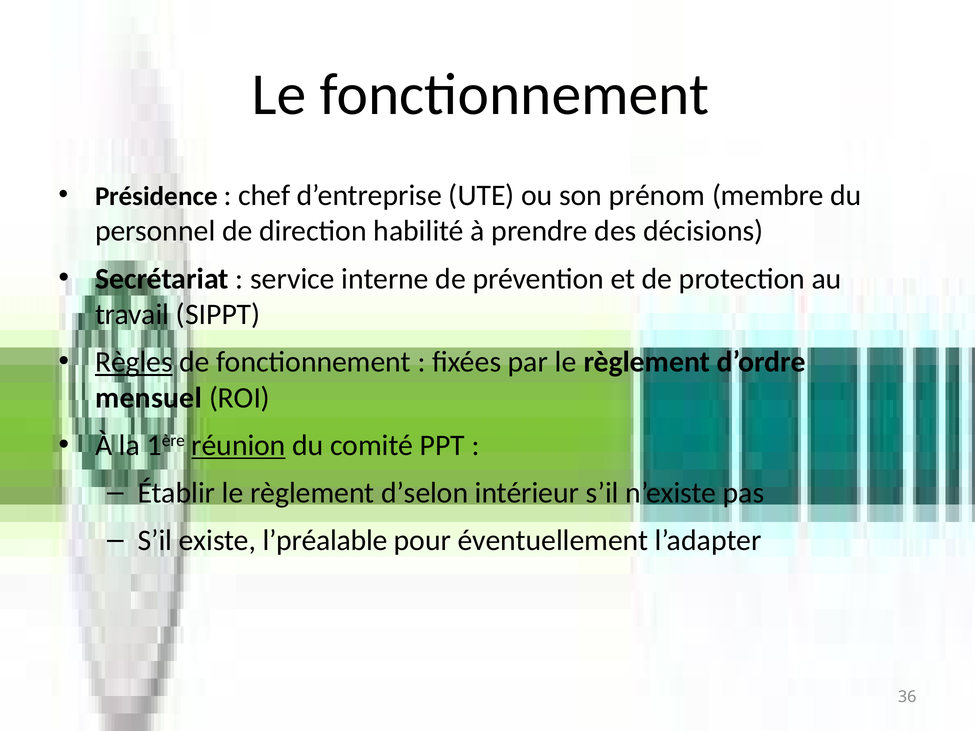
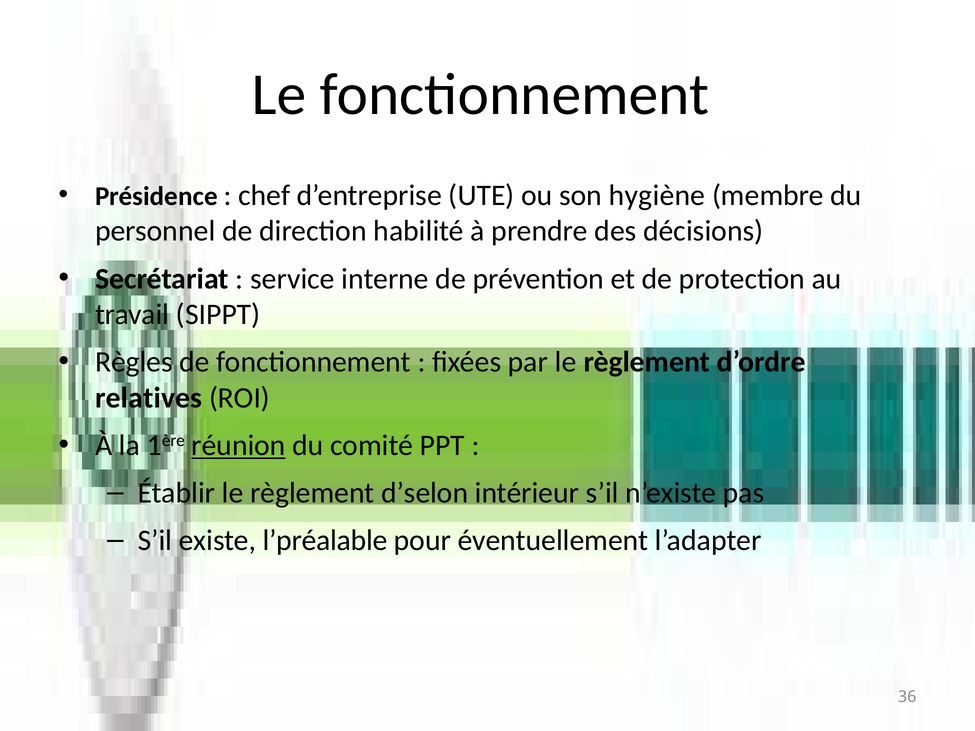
prénom: prénom -> hygiène (657, 195)
Règles underline: present -> none (134, 362)
mensuel: mensuel -> relatives (149, 398)
